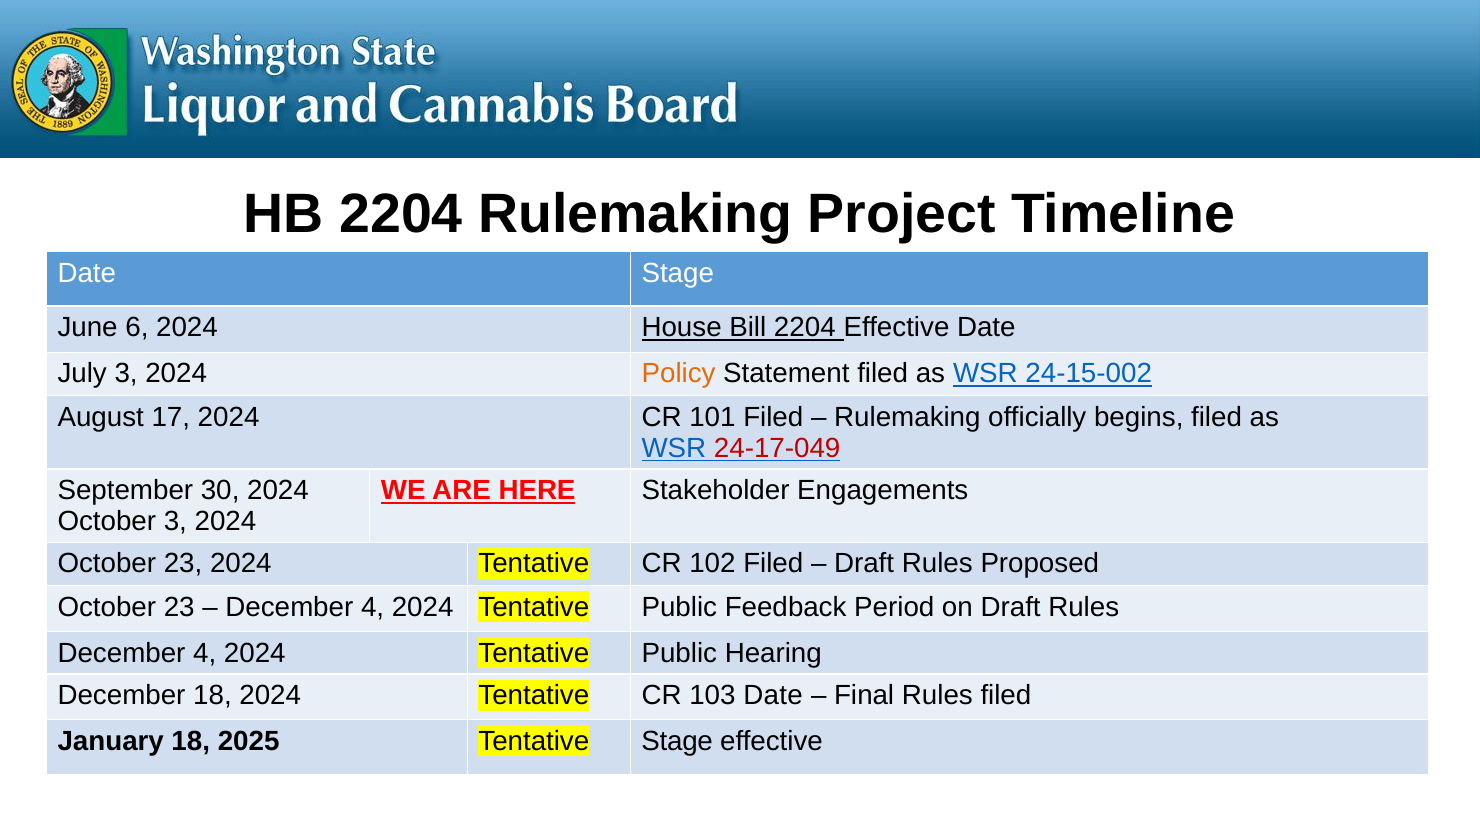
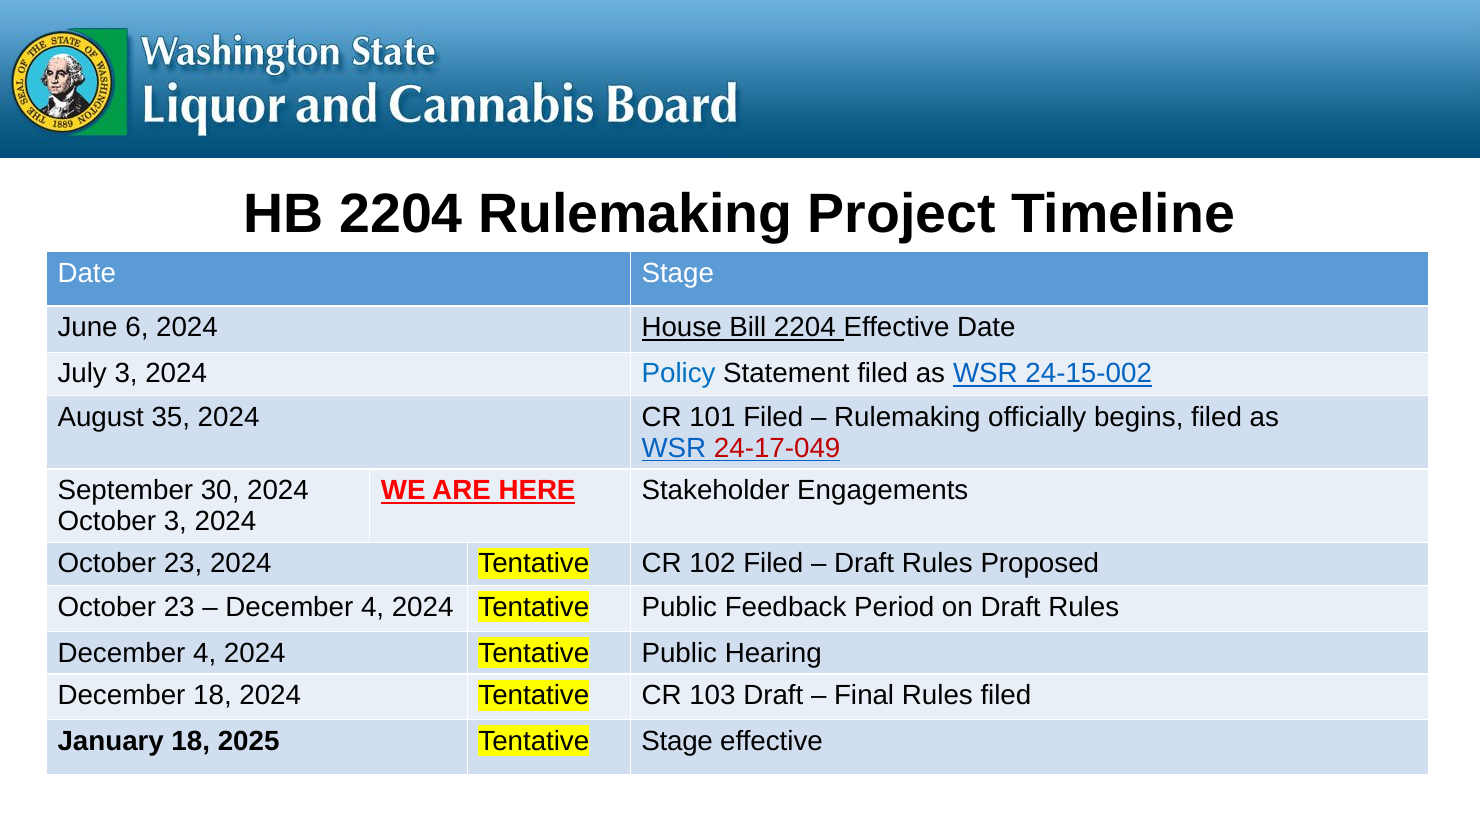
Policy colour: orange -> blue (679, 374)
17: 17 -> 35 (171, 418)
103 Date: Date -> Draft (773, 696)
